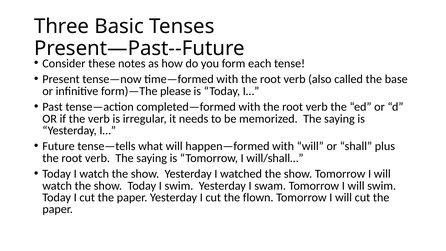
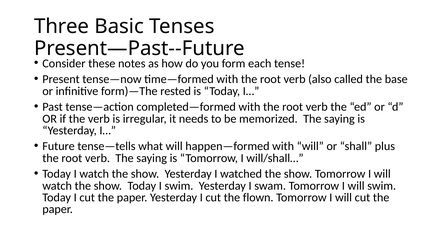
please: please -> rested (176, 91)
